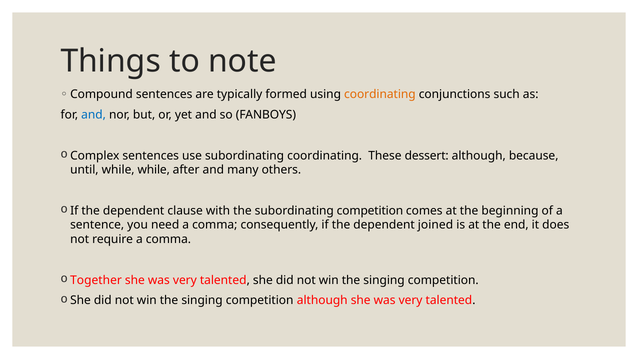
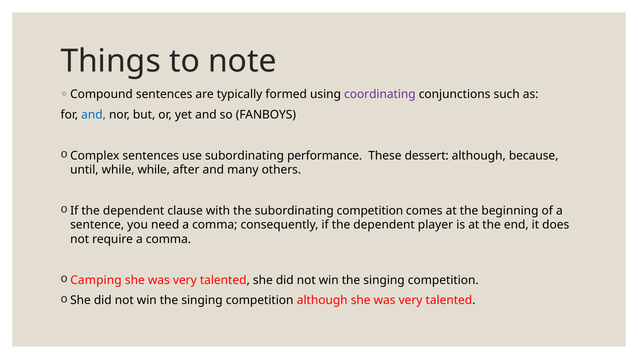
coordinating colour: orange -> purple (380, 95)
subordinating coordinating: coordinating -> performance (325, 156)
joined: joined -> player (435, 225)
Together: Together -> Camping (96, 280)
